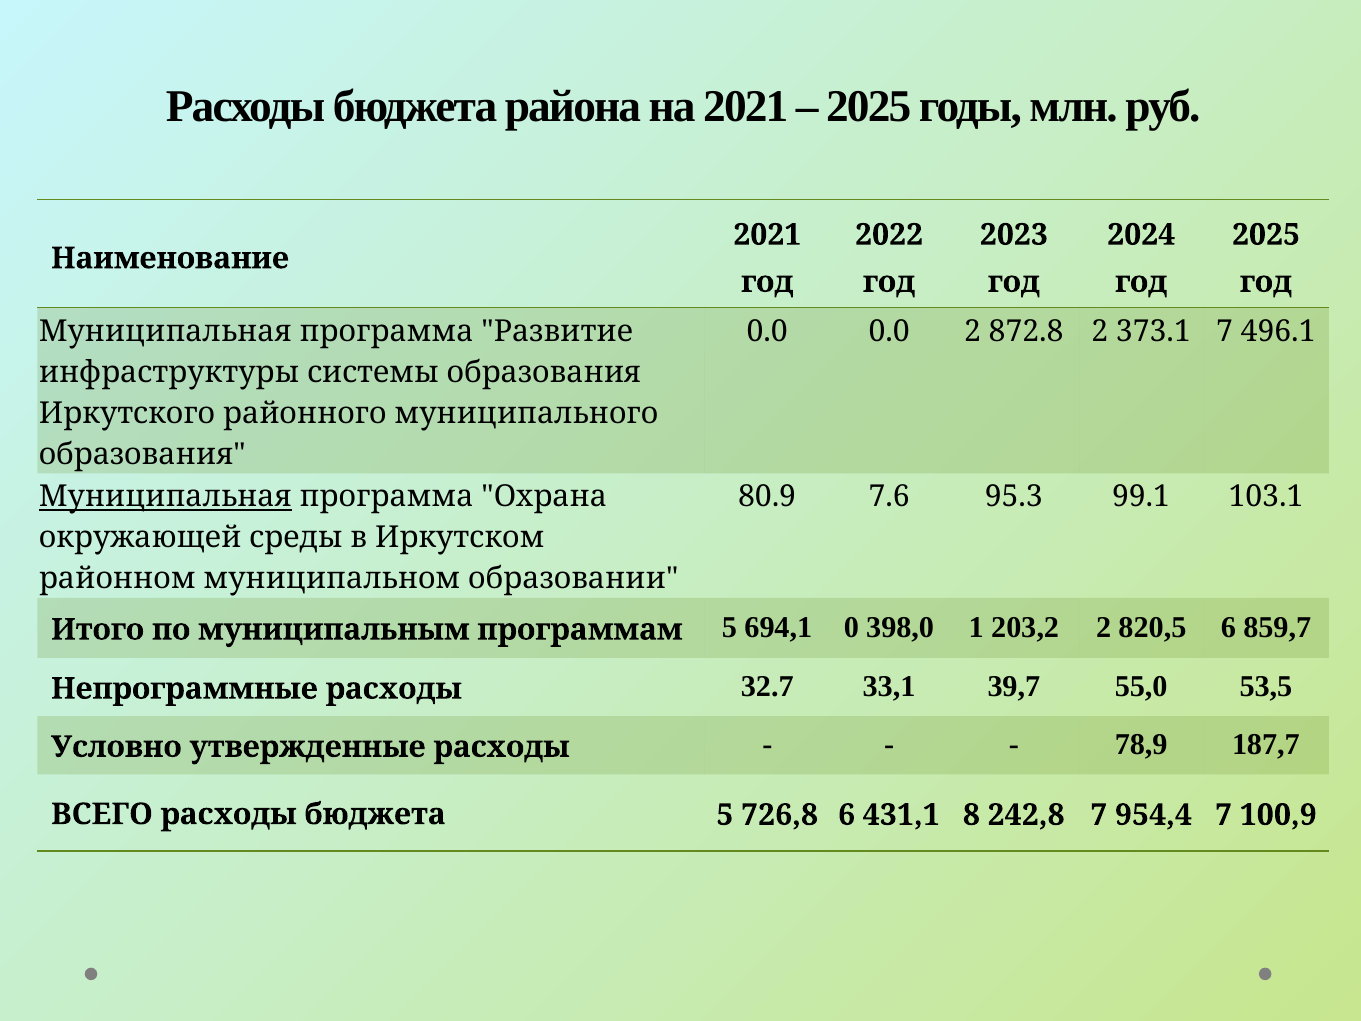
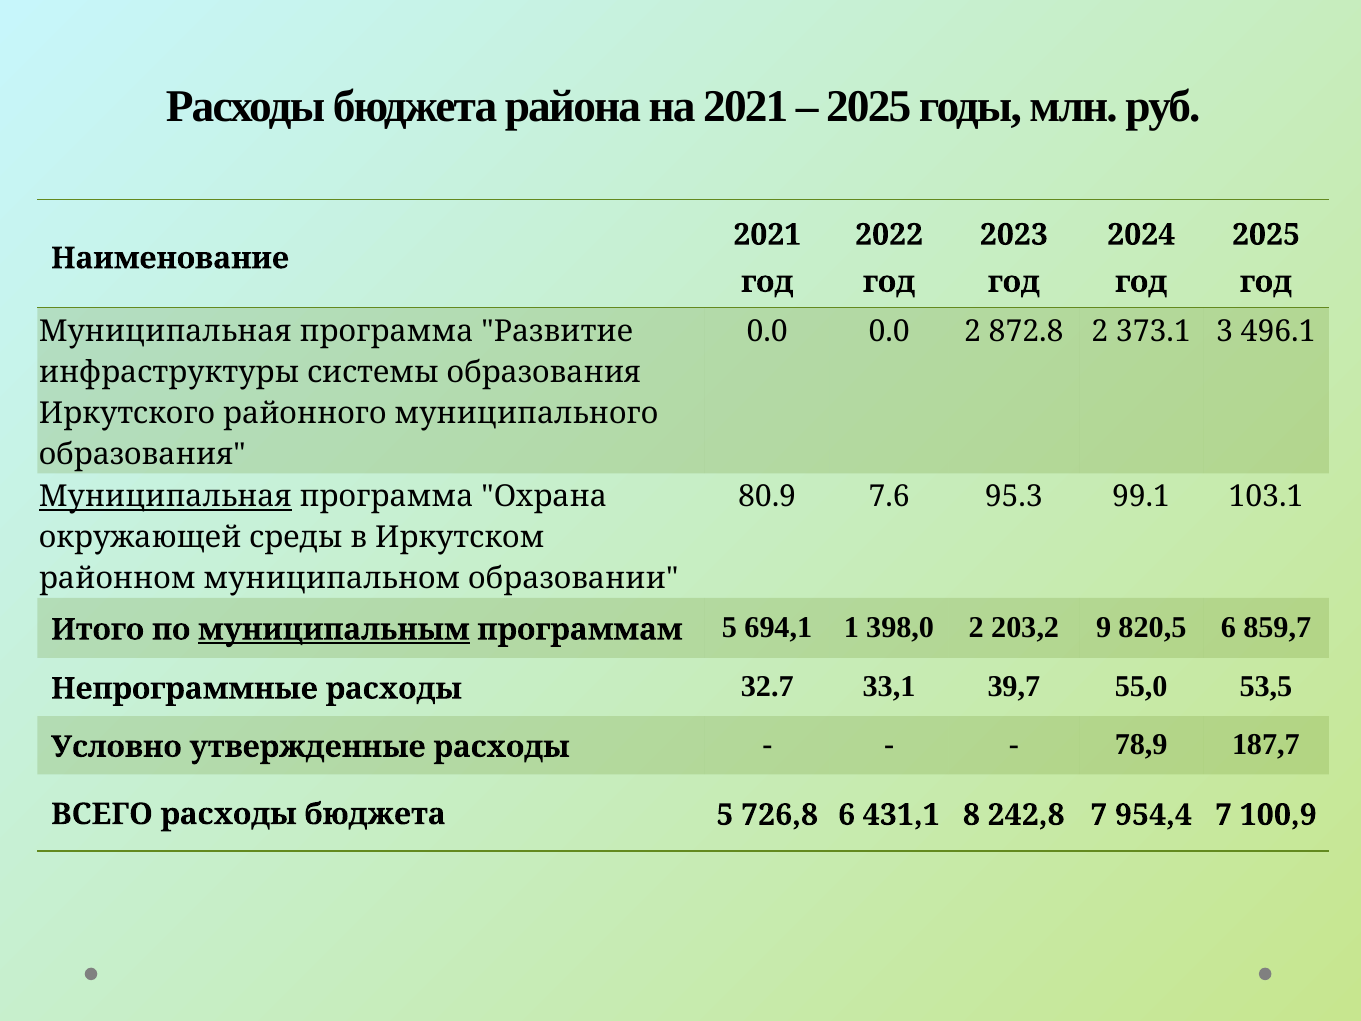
373.1 7: 7 -> 3 (1225, 331)
муниципальным underline: none -> present (334, 629)
0: 0 -> 1 (851, 627)
398,0 1: 1 -> 2 (976, 627)
203,2 2: 2 -> 9 (1104, 627)
